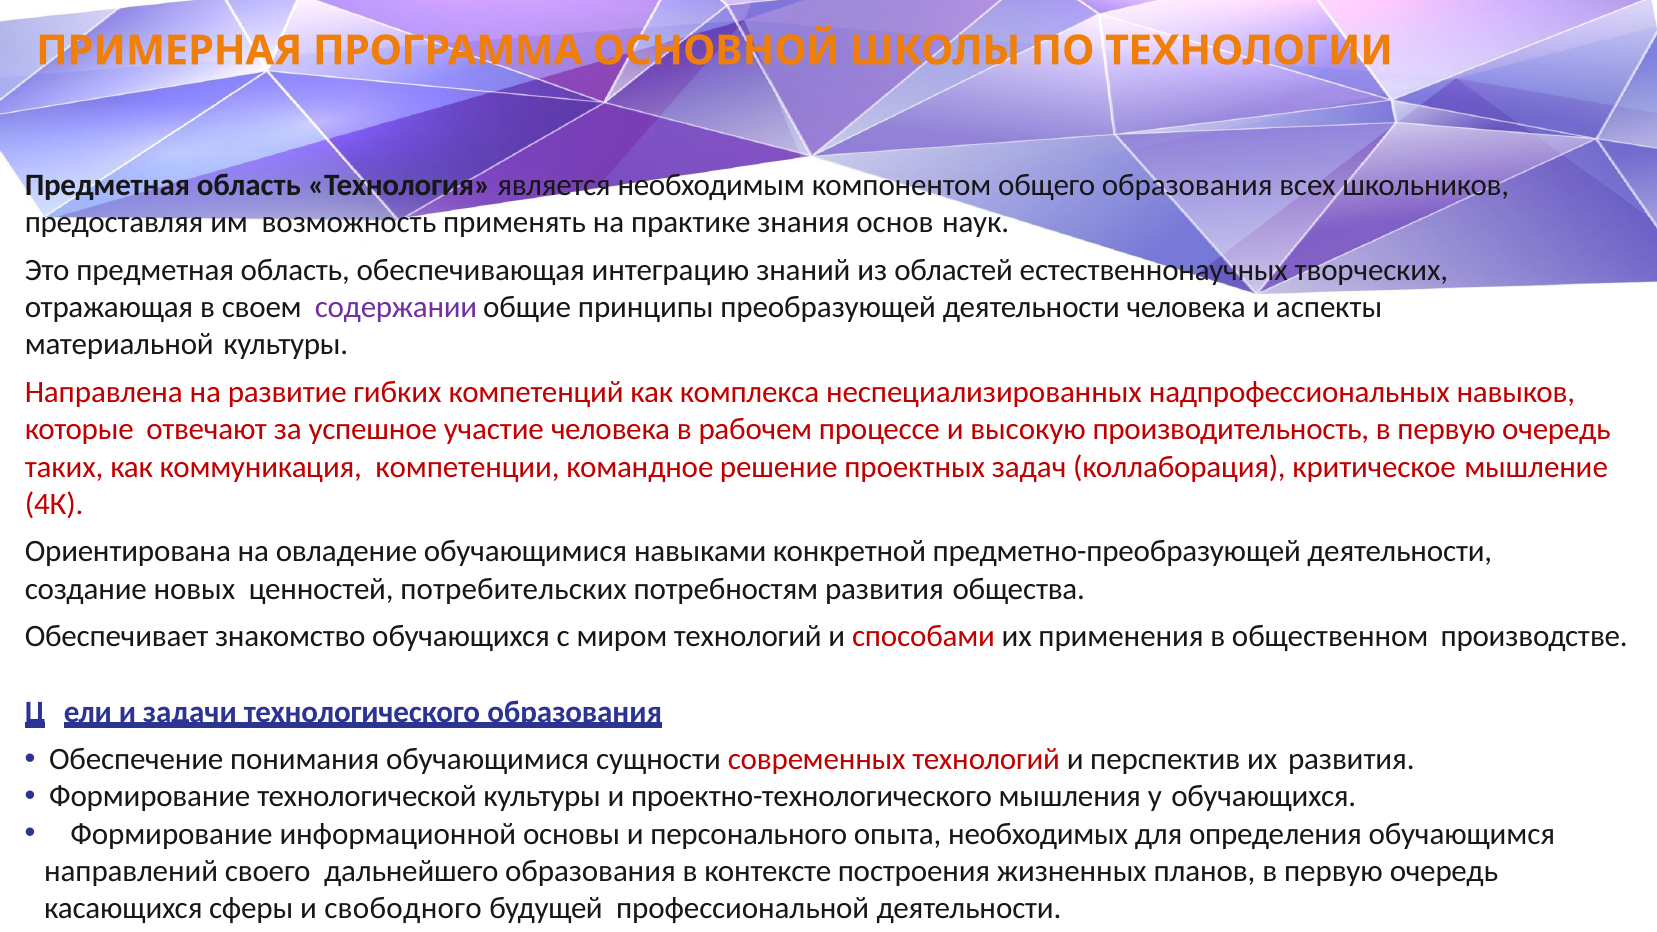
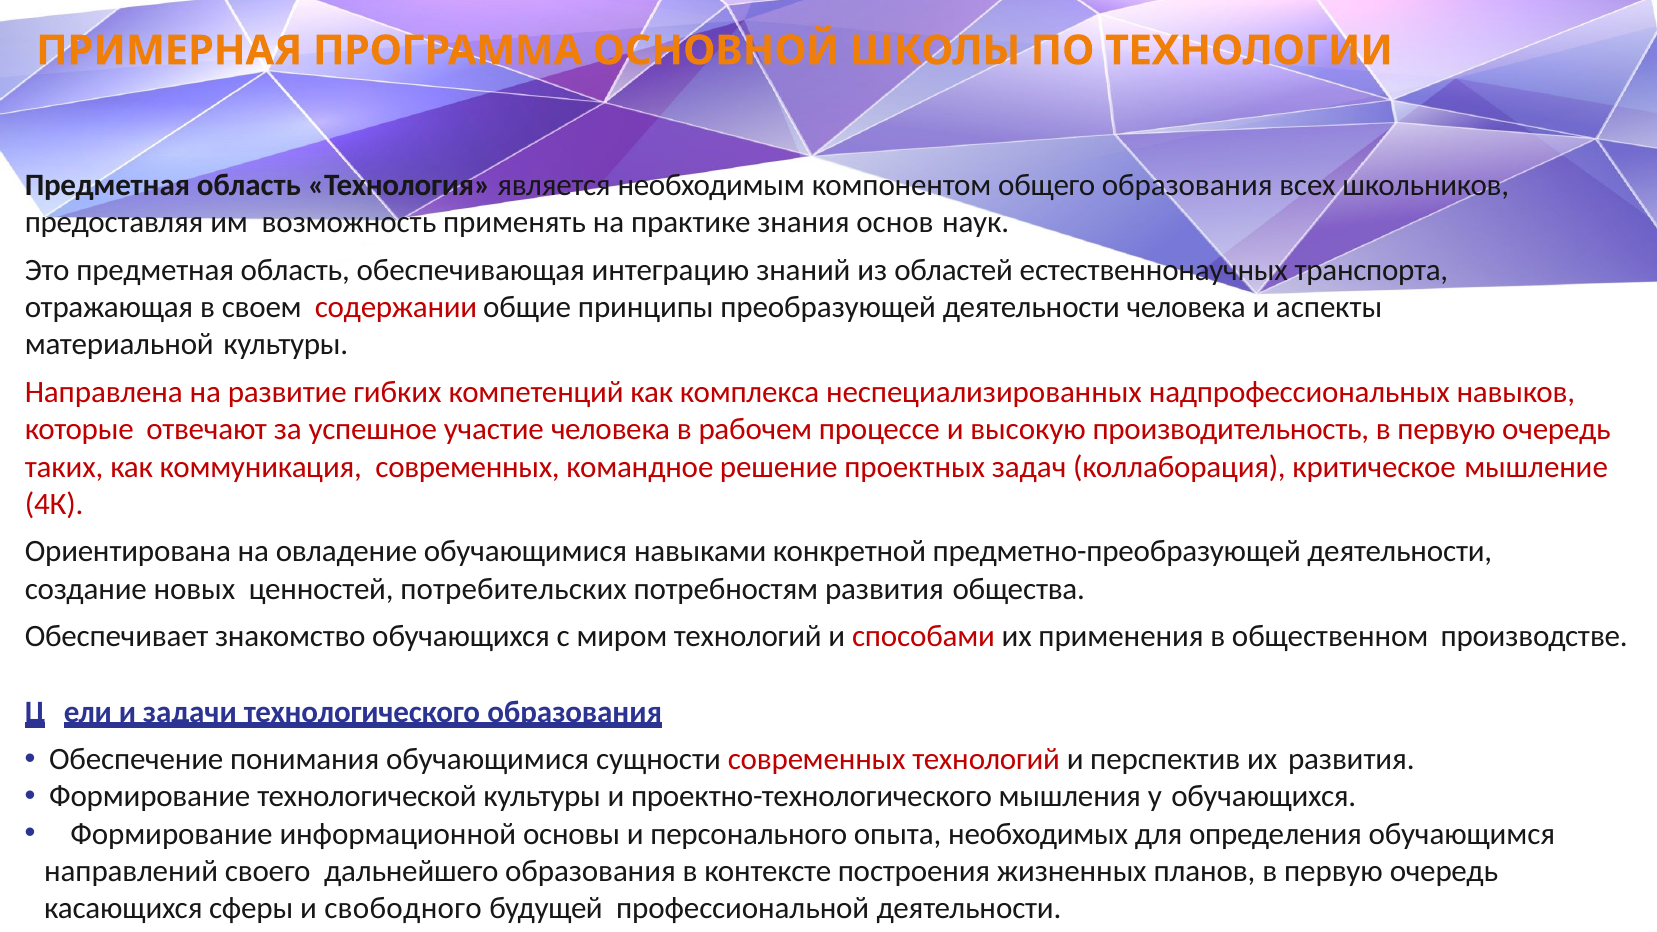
творческих: творческих -> транспорта (1371, 270)
содержании colour: purple -> red (396, 307)
коммуникация компетенции: компетенции -> современных (468, 467)
